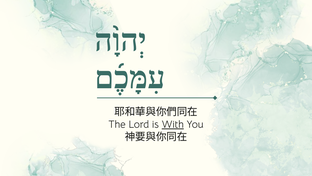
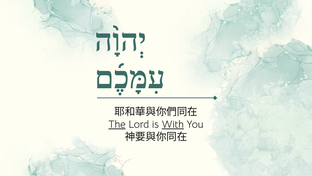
The underline: none -> present (117, 124)
